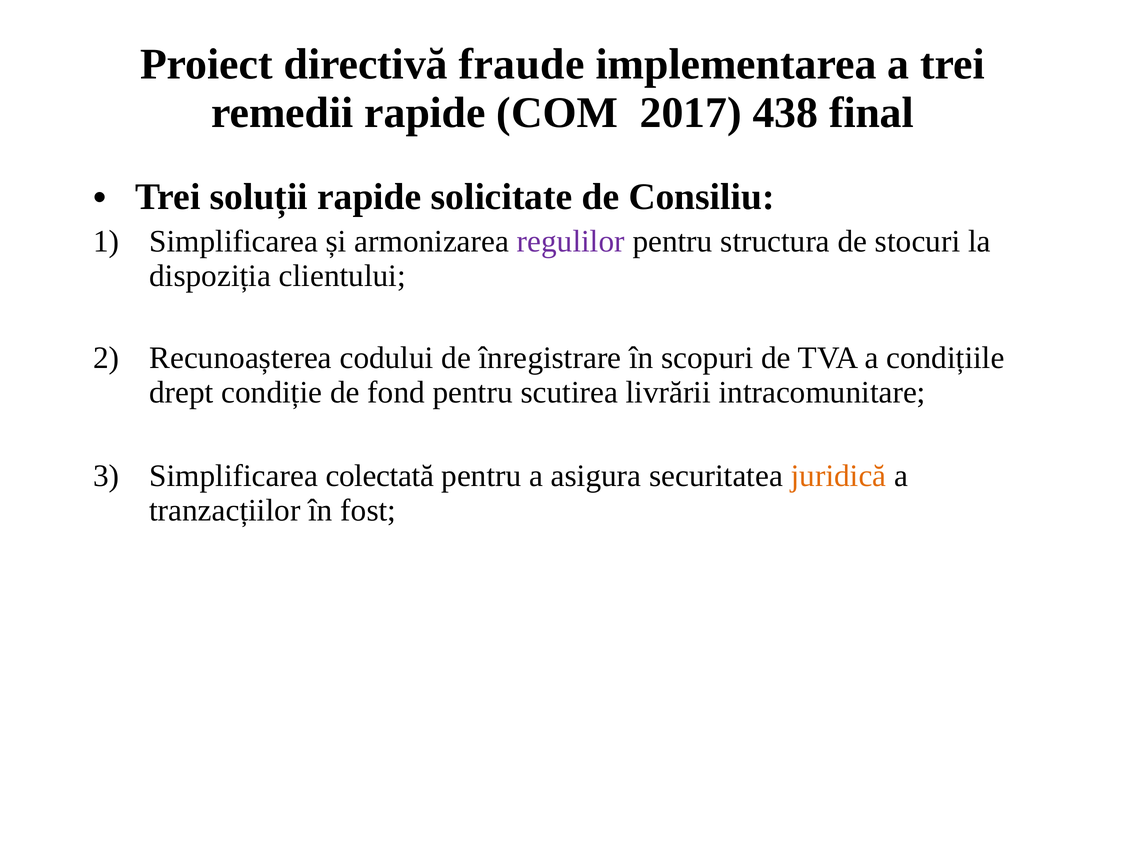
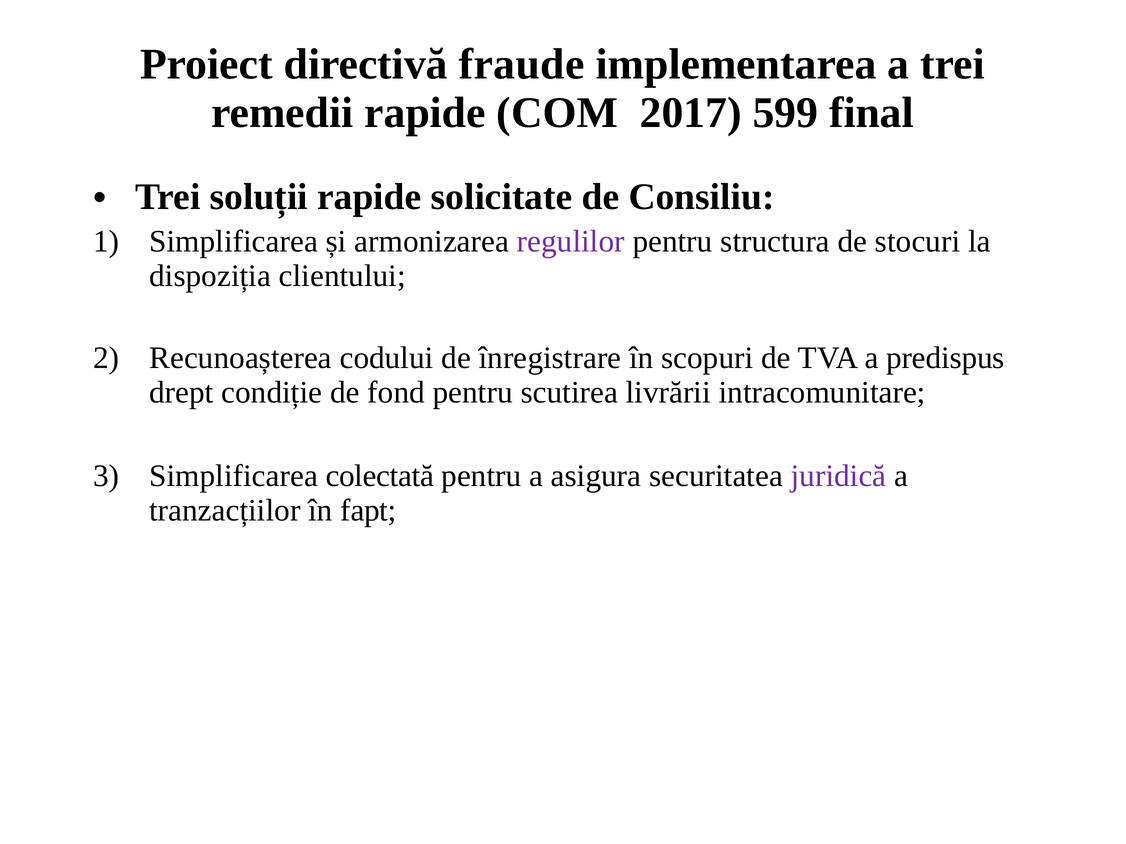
438: 438 -> 599 (785, 113)
condițiile: condițiile -> predispus (945, 358)
juridică colour: orange -> purple (839, 476)
fost: fost -> fapt (368, 511)
